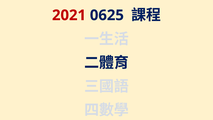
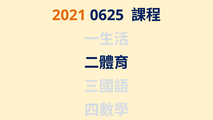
2021 colour: red -> orange (69, 15)
